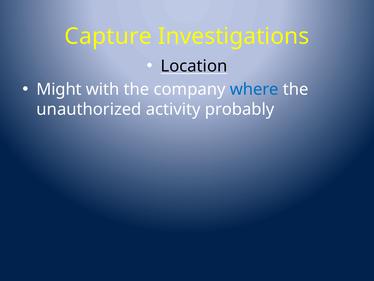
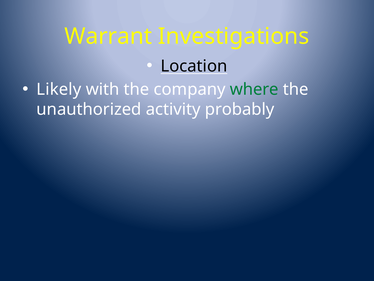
Capture: Capture -> Warrant (108, 36)
Might: Might -> Likely (59, 89)
where colour: blue -> green (254, 89)
